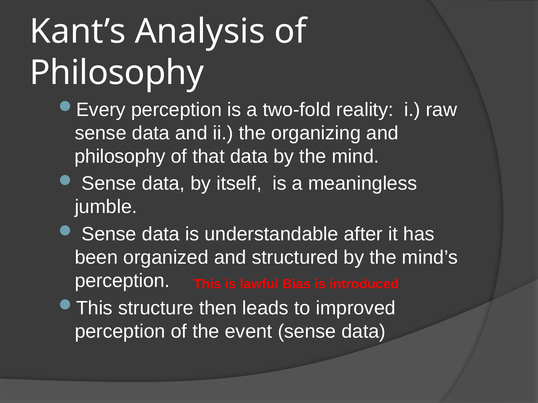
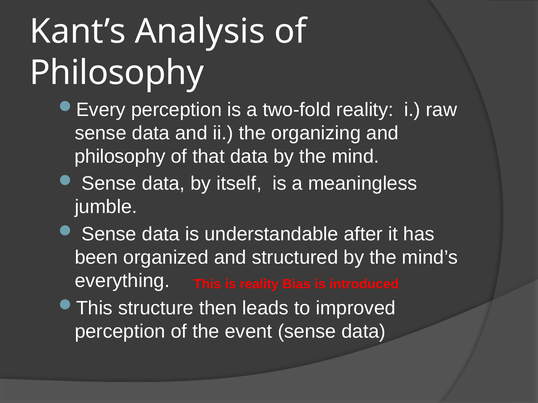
perception: perception -> everything (122, 281)
is lawful: lawful -> reality (259, 284)
